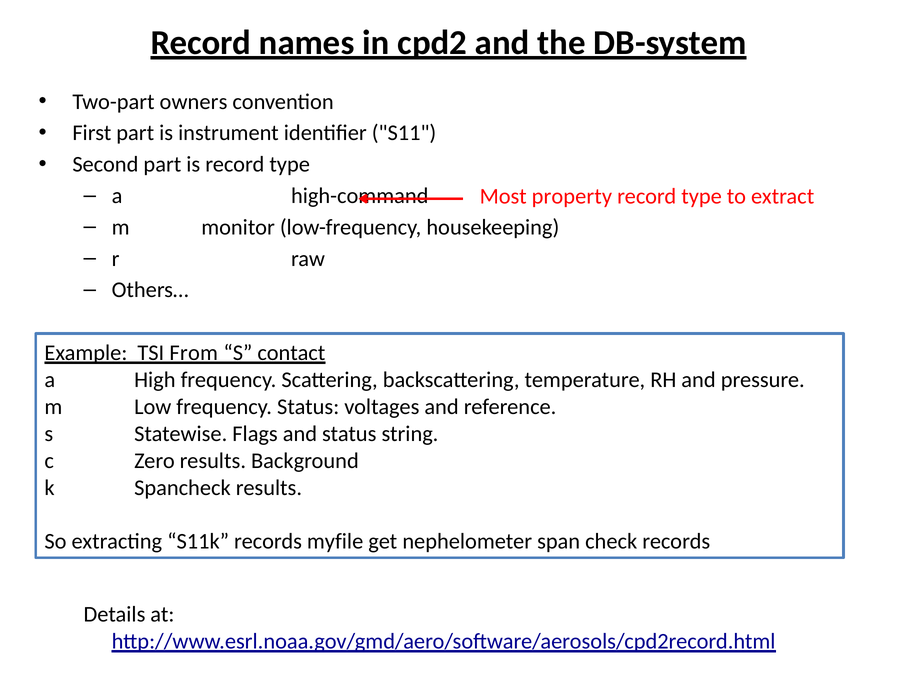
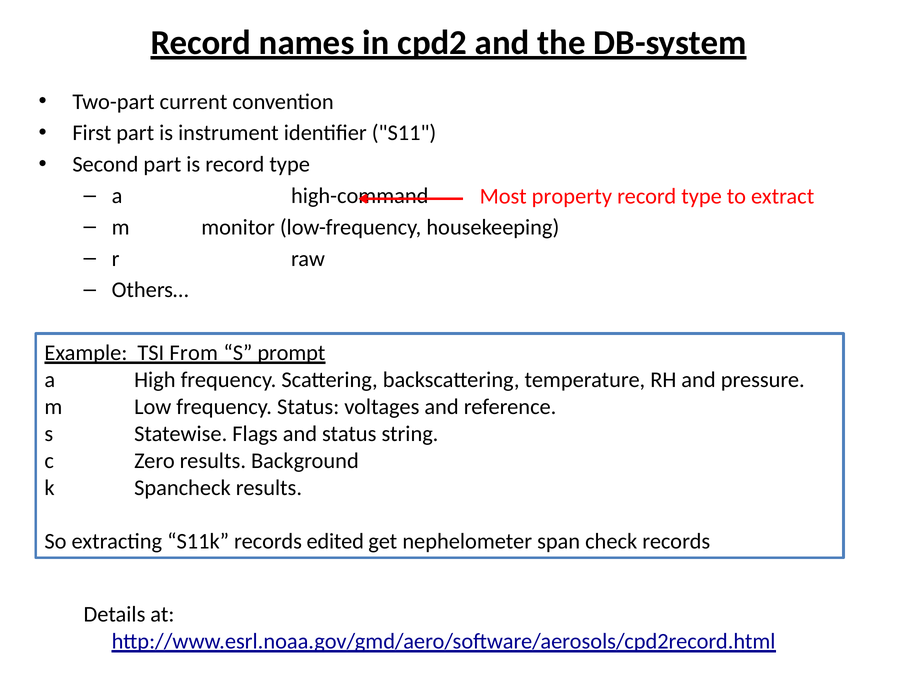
owners: owners -> current (194, 102)
contact: contact -> prompt (291, 353)
myfile: myfile -> edited (335, 541)
